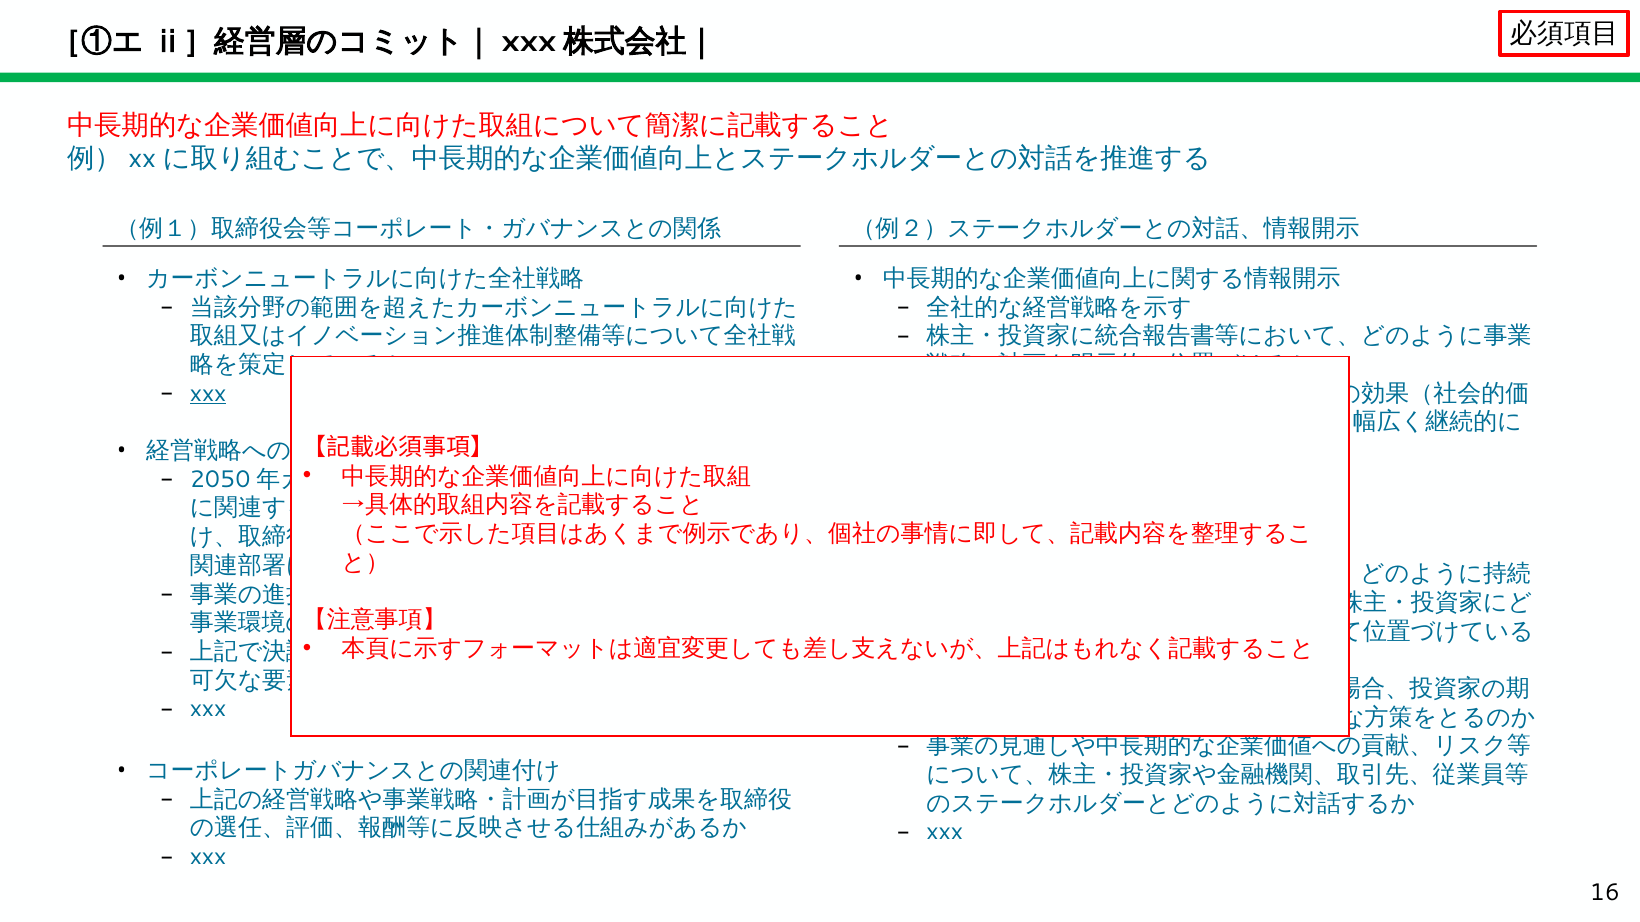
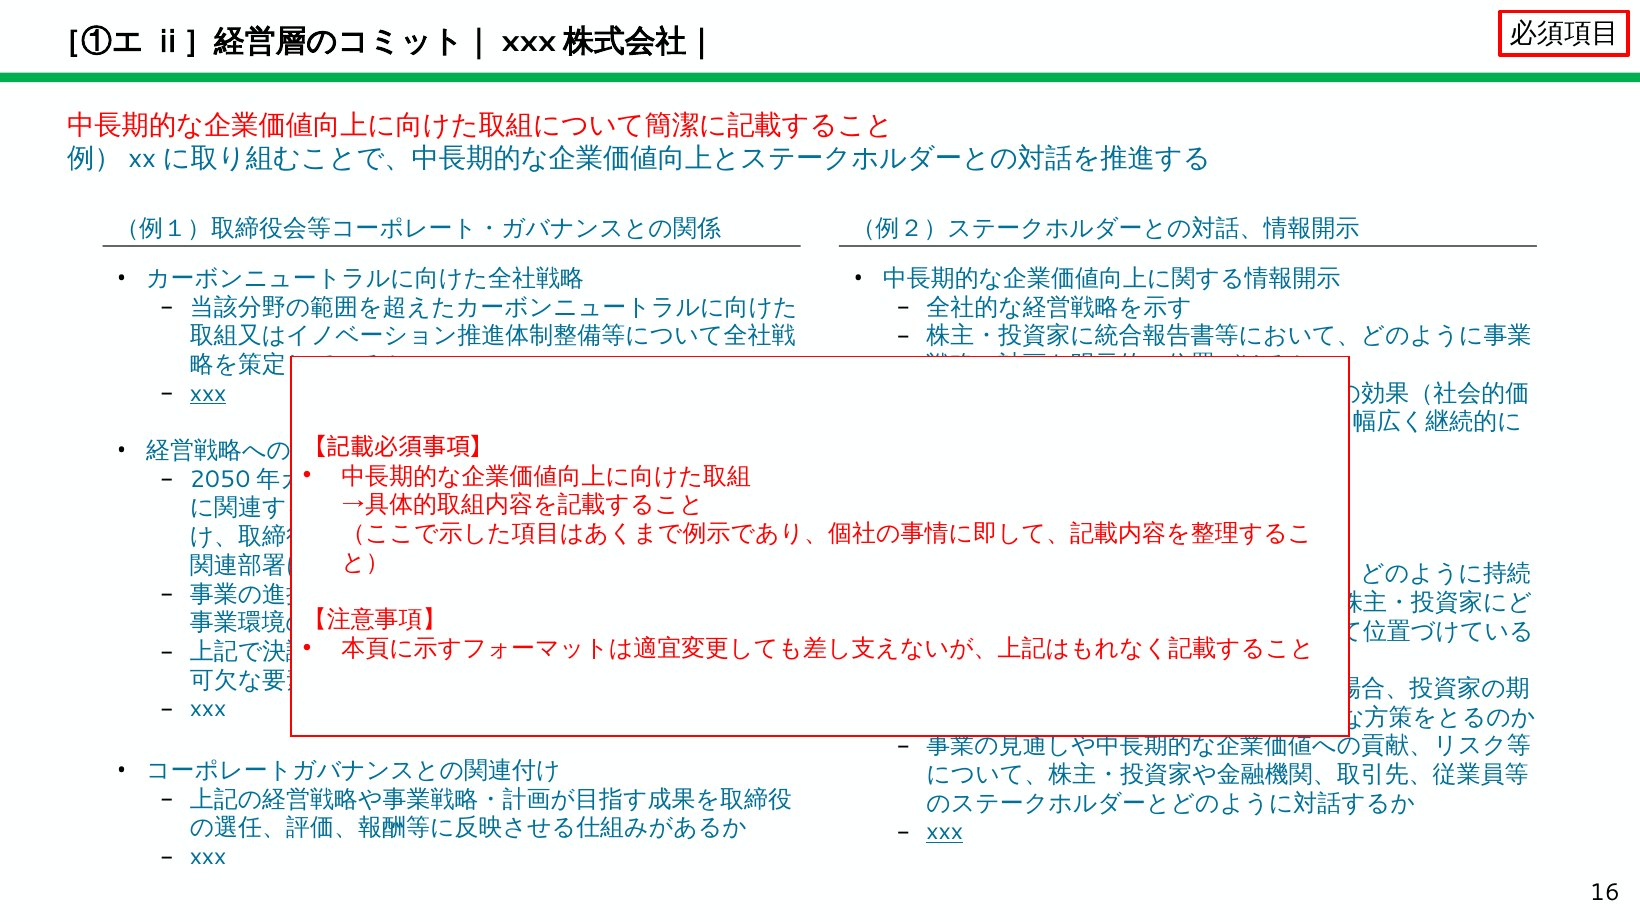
xxx underline: none -> present (945, 832)
